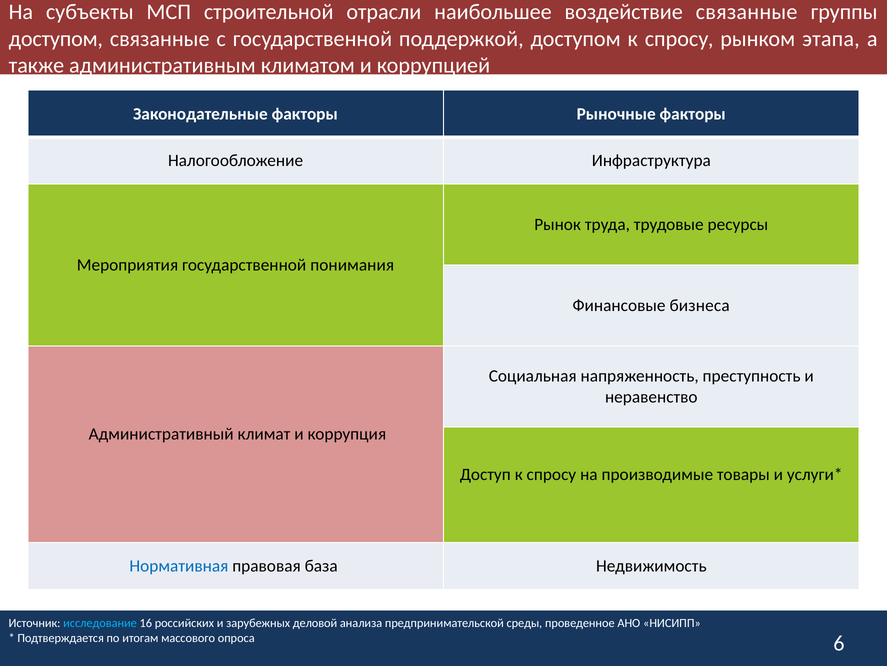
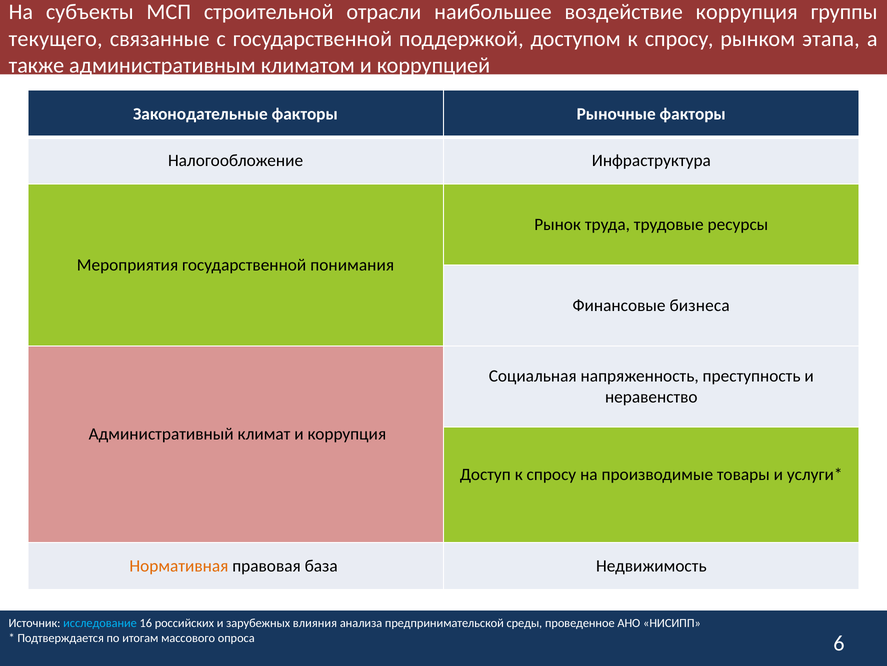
воздействие связанные: связанные -> коррупция (747, 12)
доступом: доступом -> текущего (56, 39)
Нормативная colour: blue -> orange (179, 566)
деловой: деловой -> влияния (315, 622)
